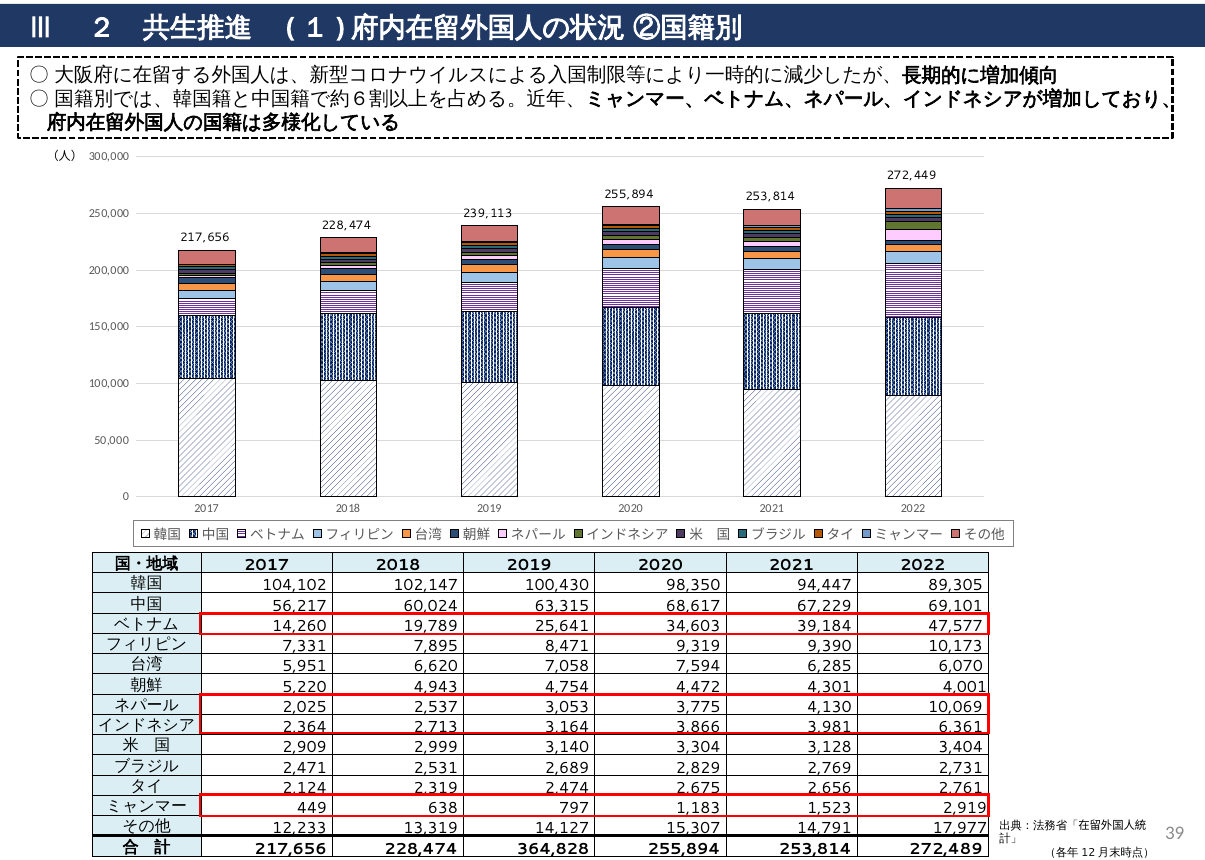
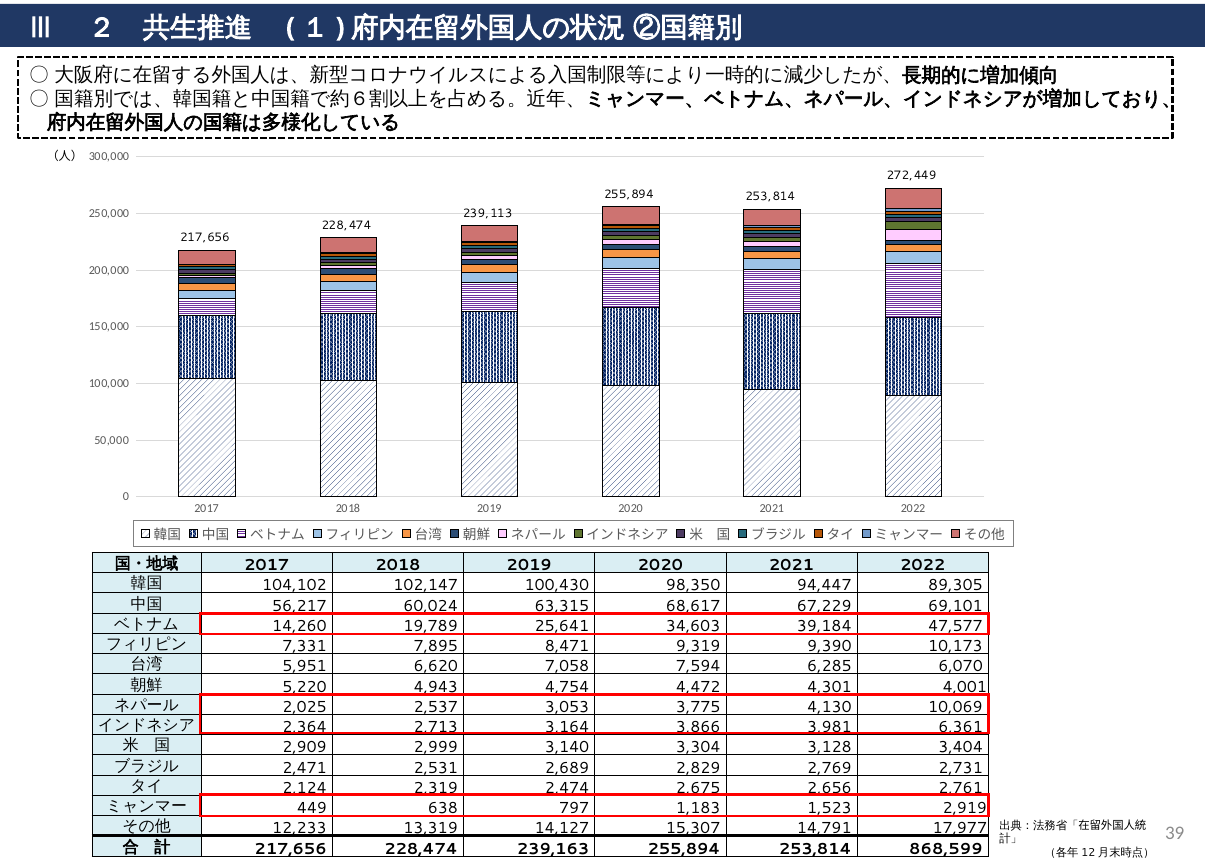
364,828: 364,828 -> 239,163 (553, 849)
272,489: 272,489 -> 868,599 (946, 849)
